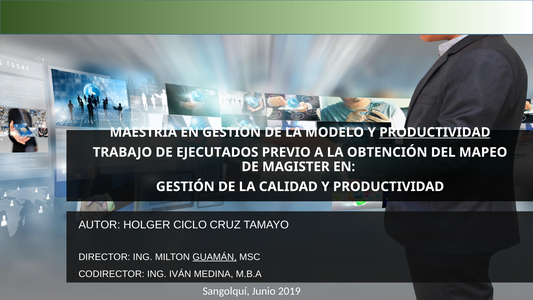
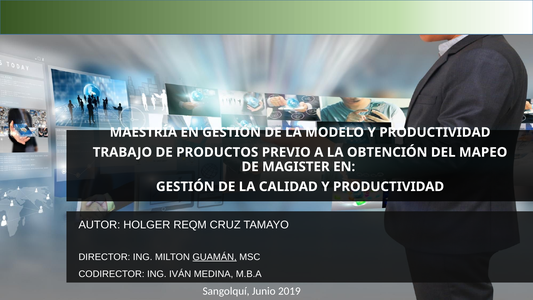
PRODUCTIVIDAD underline: present -> none (435, 132)
EJECUTADOS: EJECUTADOS -> PRODUCTOS (217, 152)
CICLO: CICLO -> REQM (190, 225)
